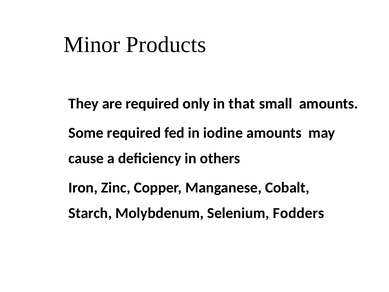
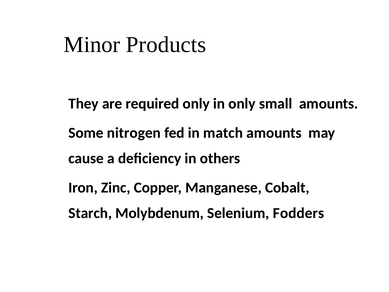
in that: that -> only (242, 104)
Some required: required -> nitrogen (134, 133)
iodine: iodine -> match (223, 133)
